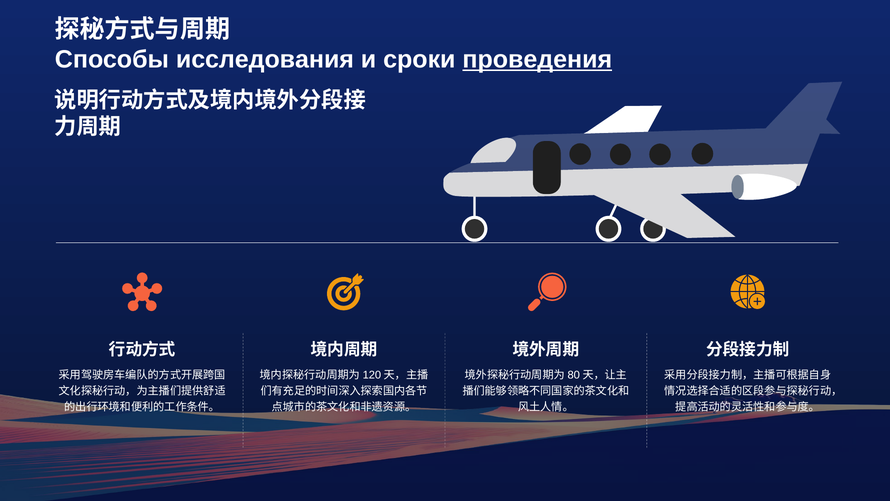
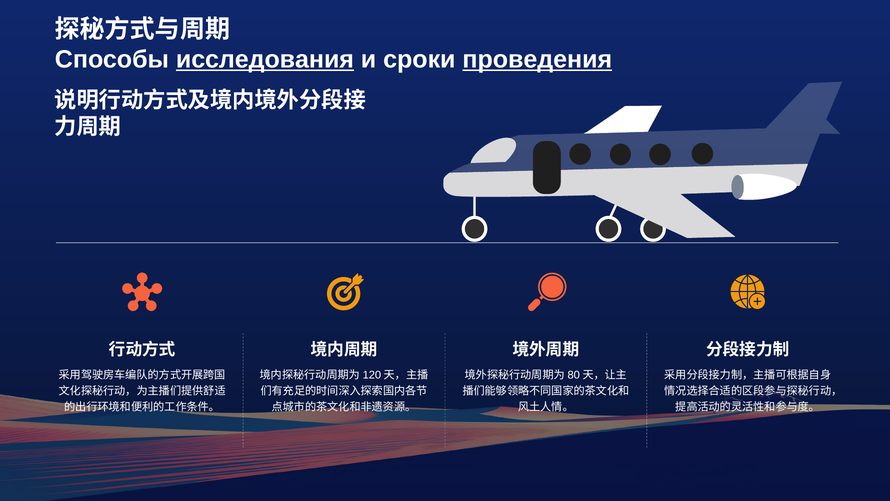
исследования underline: none -> present (265, 60)
